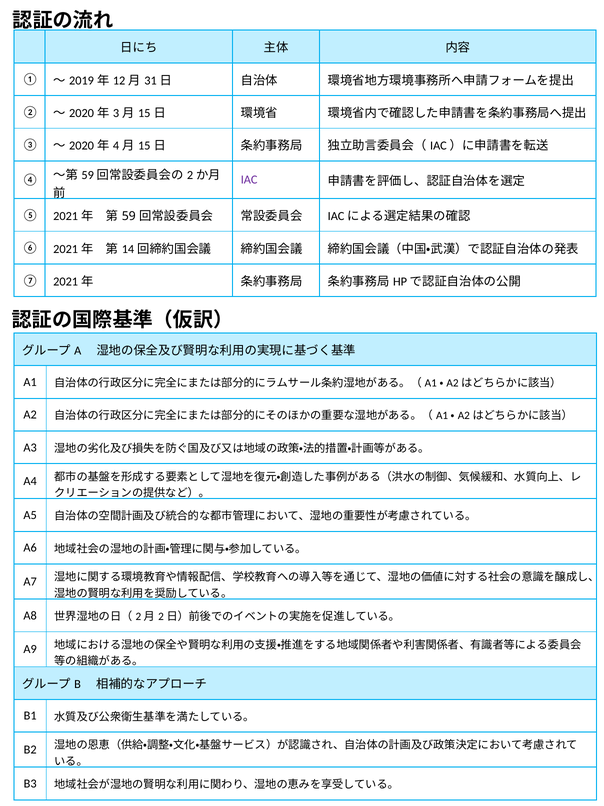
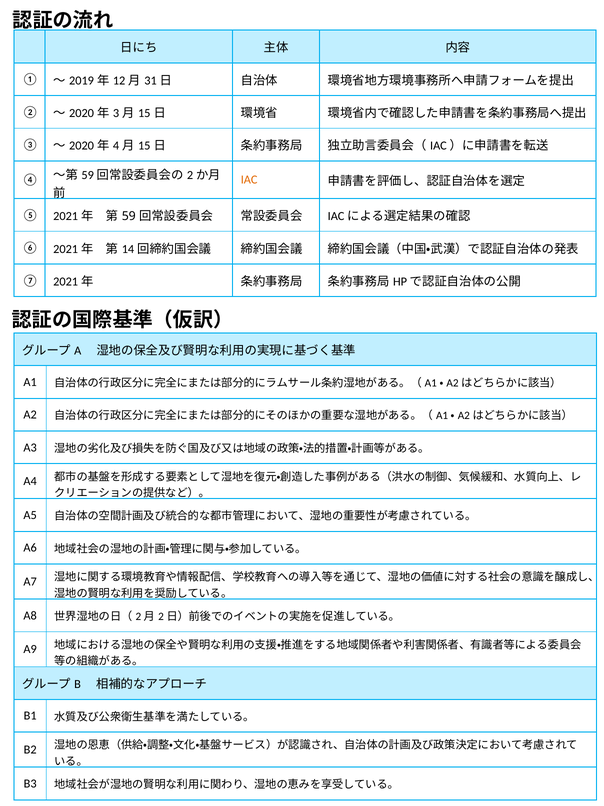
IAC colour: purple -> orange (249, 180)
